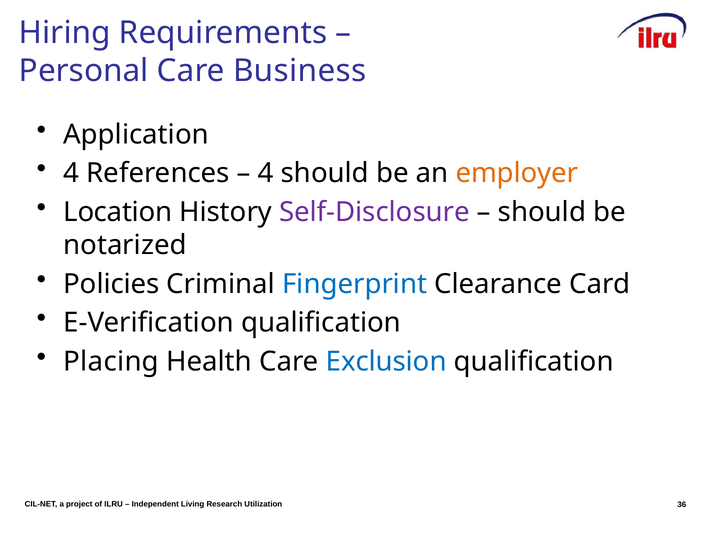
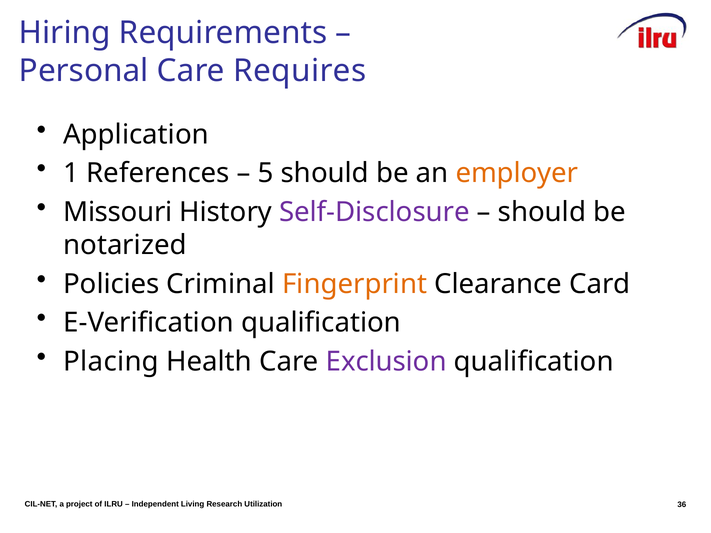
Business: Business -> Requires (300, 71)
4: 4 -> 1 (71, 173)
4: 4 -> 5 (266, 173)
Location: Location -> Missouri (118, 212)
Fingerprint colour: blue -> orange (355, 284)
Exclusion colour: blue -> purple (386, 362)
